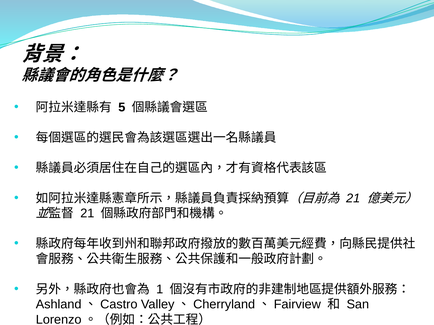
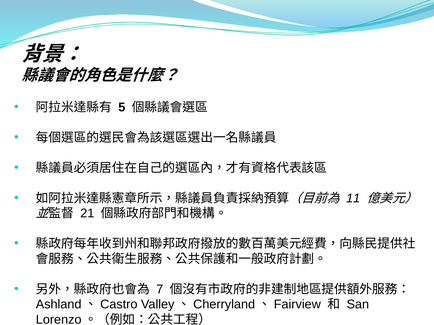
21: 21 -> 11 (353, 198)
1: 1 -> 7 (160, 290)
